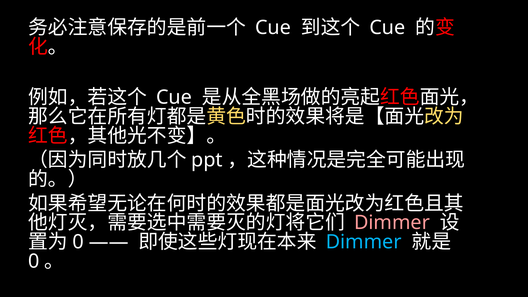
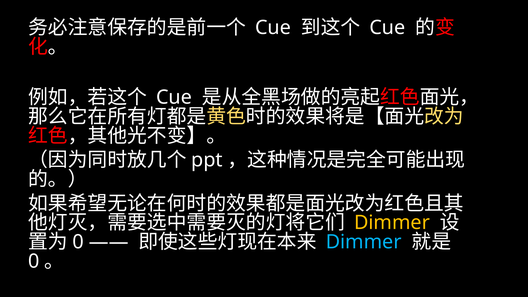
Dimmer colour: pink -> yellow (392, 223)
